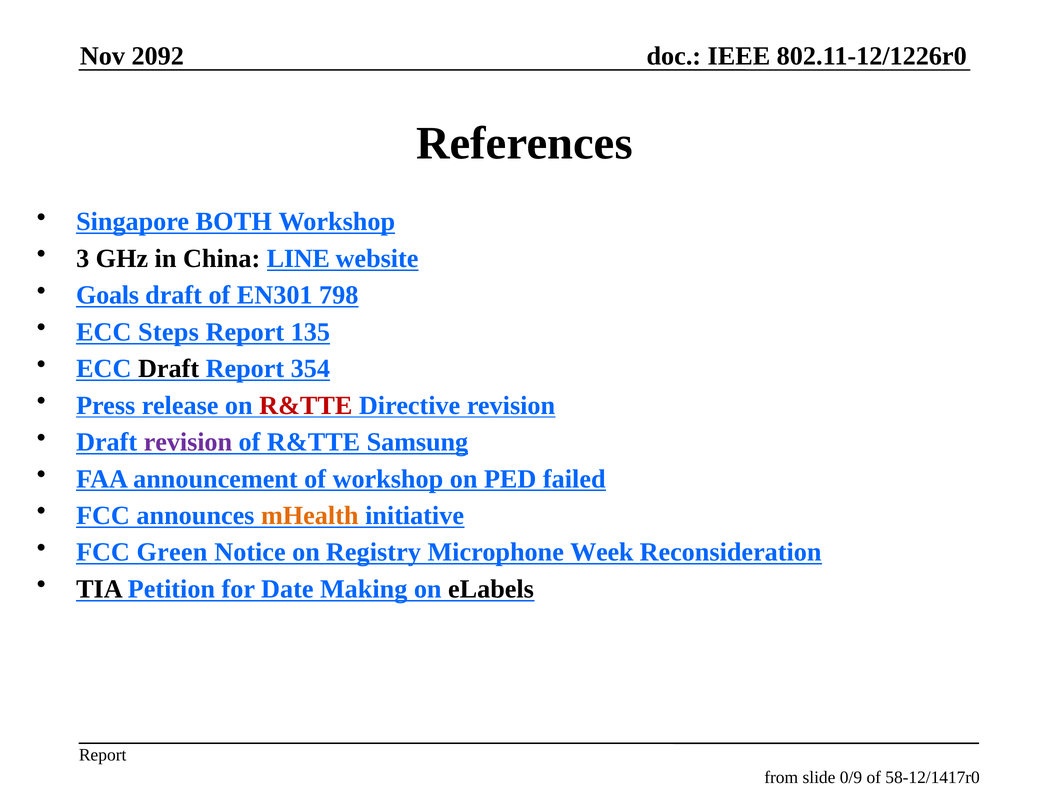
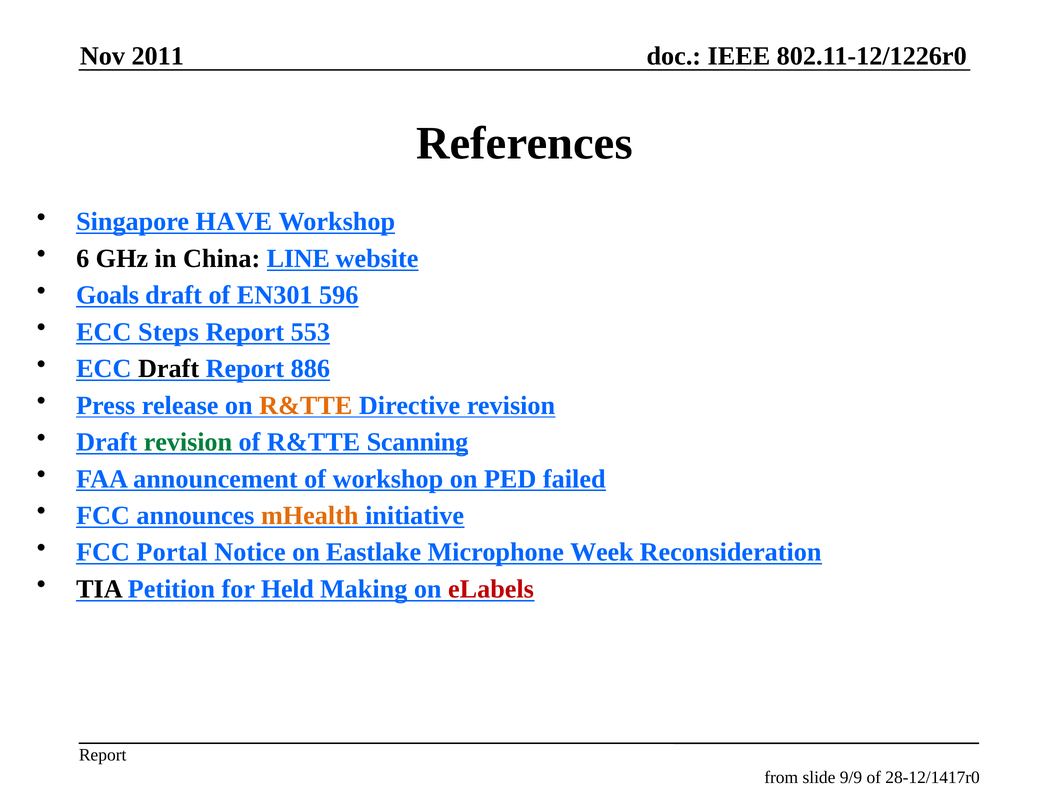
2092: 2092 -> 2011 (158, 56)
BOTH: BOTH -> HAVE (234, 222)
3: 3 -> 6 (83, 258)
798: 798 -> 596 (339, 295)
135: 135 -> 553 (310, 332)
354: 354 -> 886 (310, 369)
R&TTE colour: red -> orange (306, 405)
revision colour: purple -> green (188, 442)
Samsung: Samsung -> Scanning (417, 442)
Green: Green -> Portal (172, 552)
Registry: Registry -> Eastlake (374, 552)
Date: Date -> Held (287, 589)
eLabels colour: black -> red (491, 589)
0/9: 0/9 -> 9/9 (851, 777)
58-12/1417r0: 58-12/1417r0 -> 28-12/1417r0 (933, 777)
